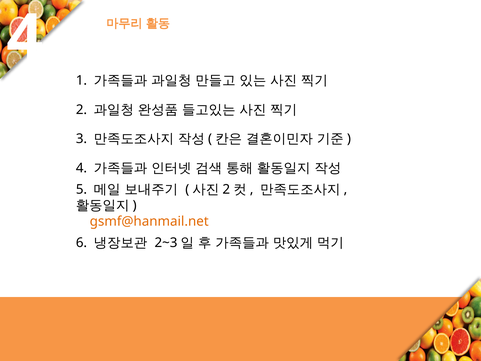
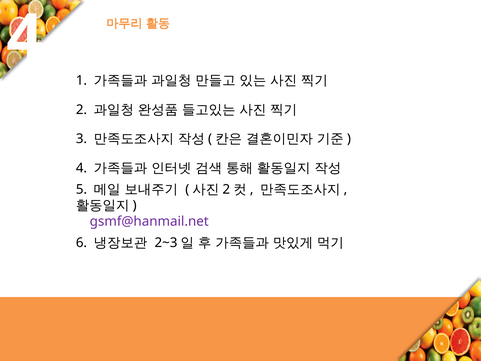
gsmf@hanmail.net colour: orange -> purple (149, 221)
